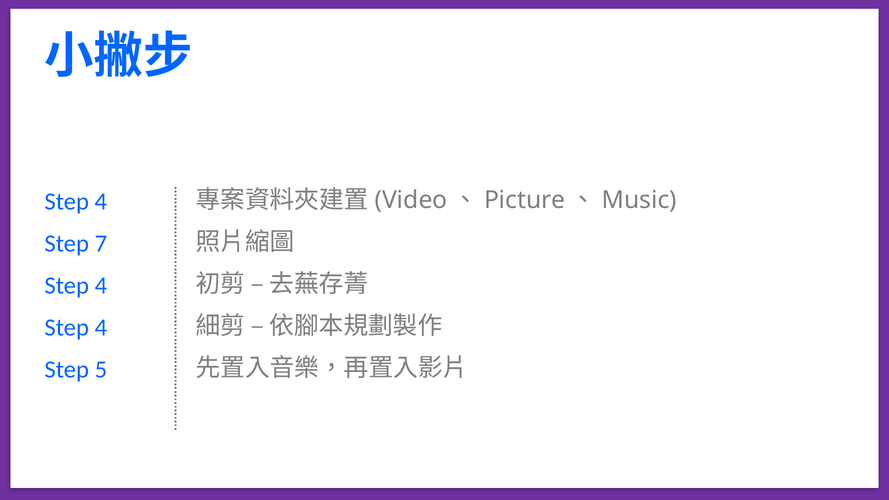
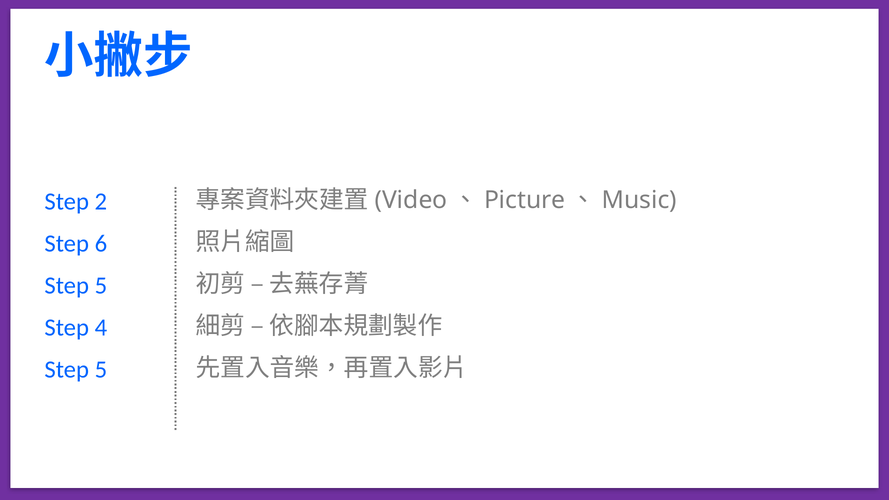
4: 4 -> 2 (101, 202)
7: 7 -> 6 (101, 244)
4: 4 -> 5 (101, 285)
